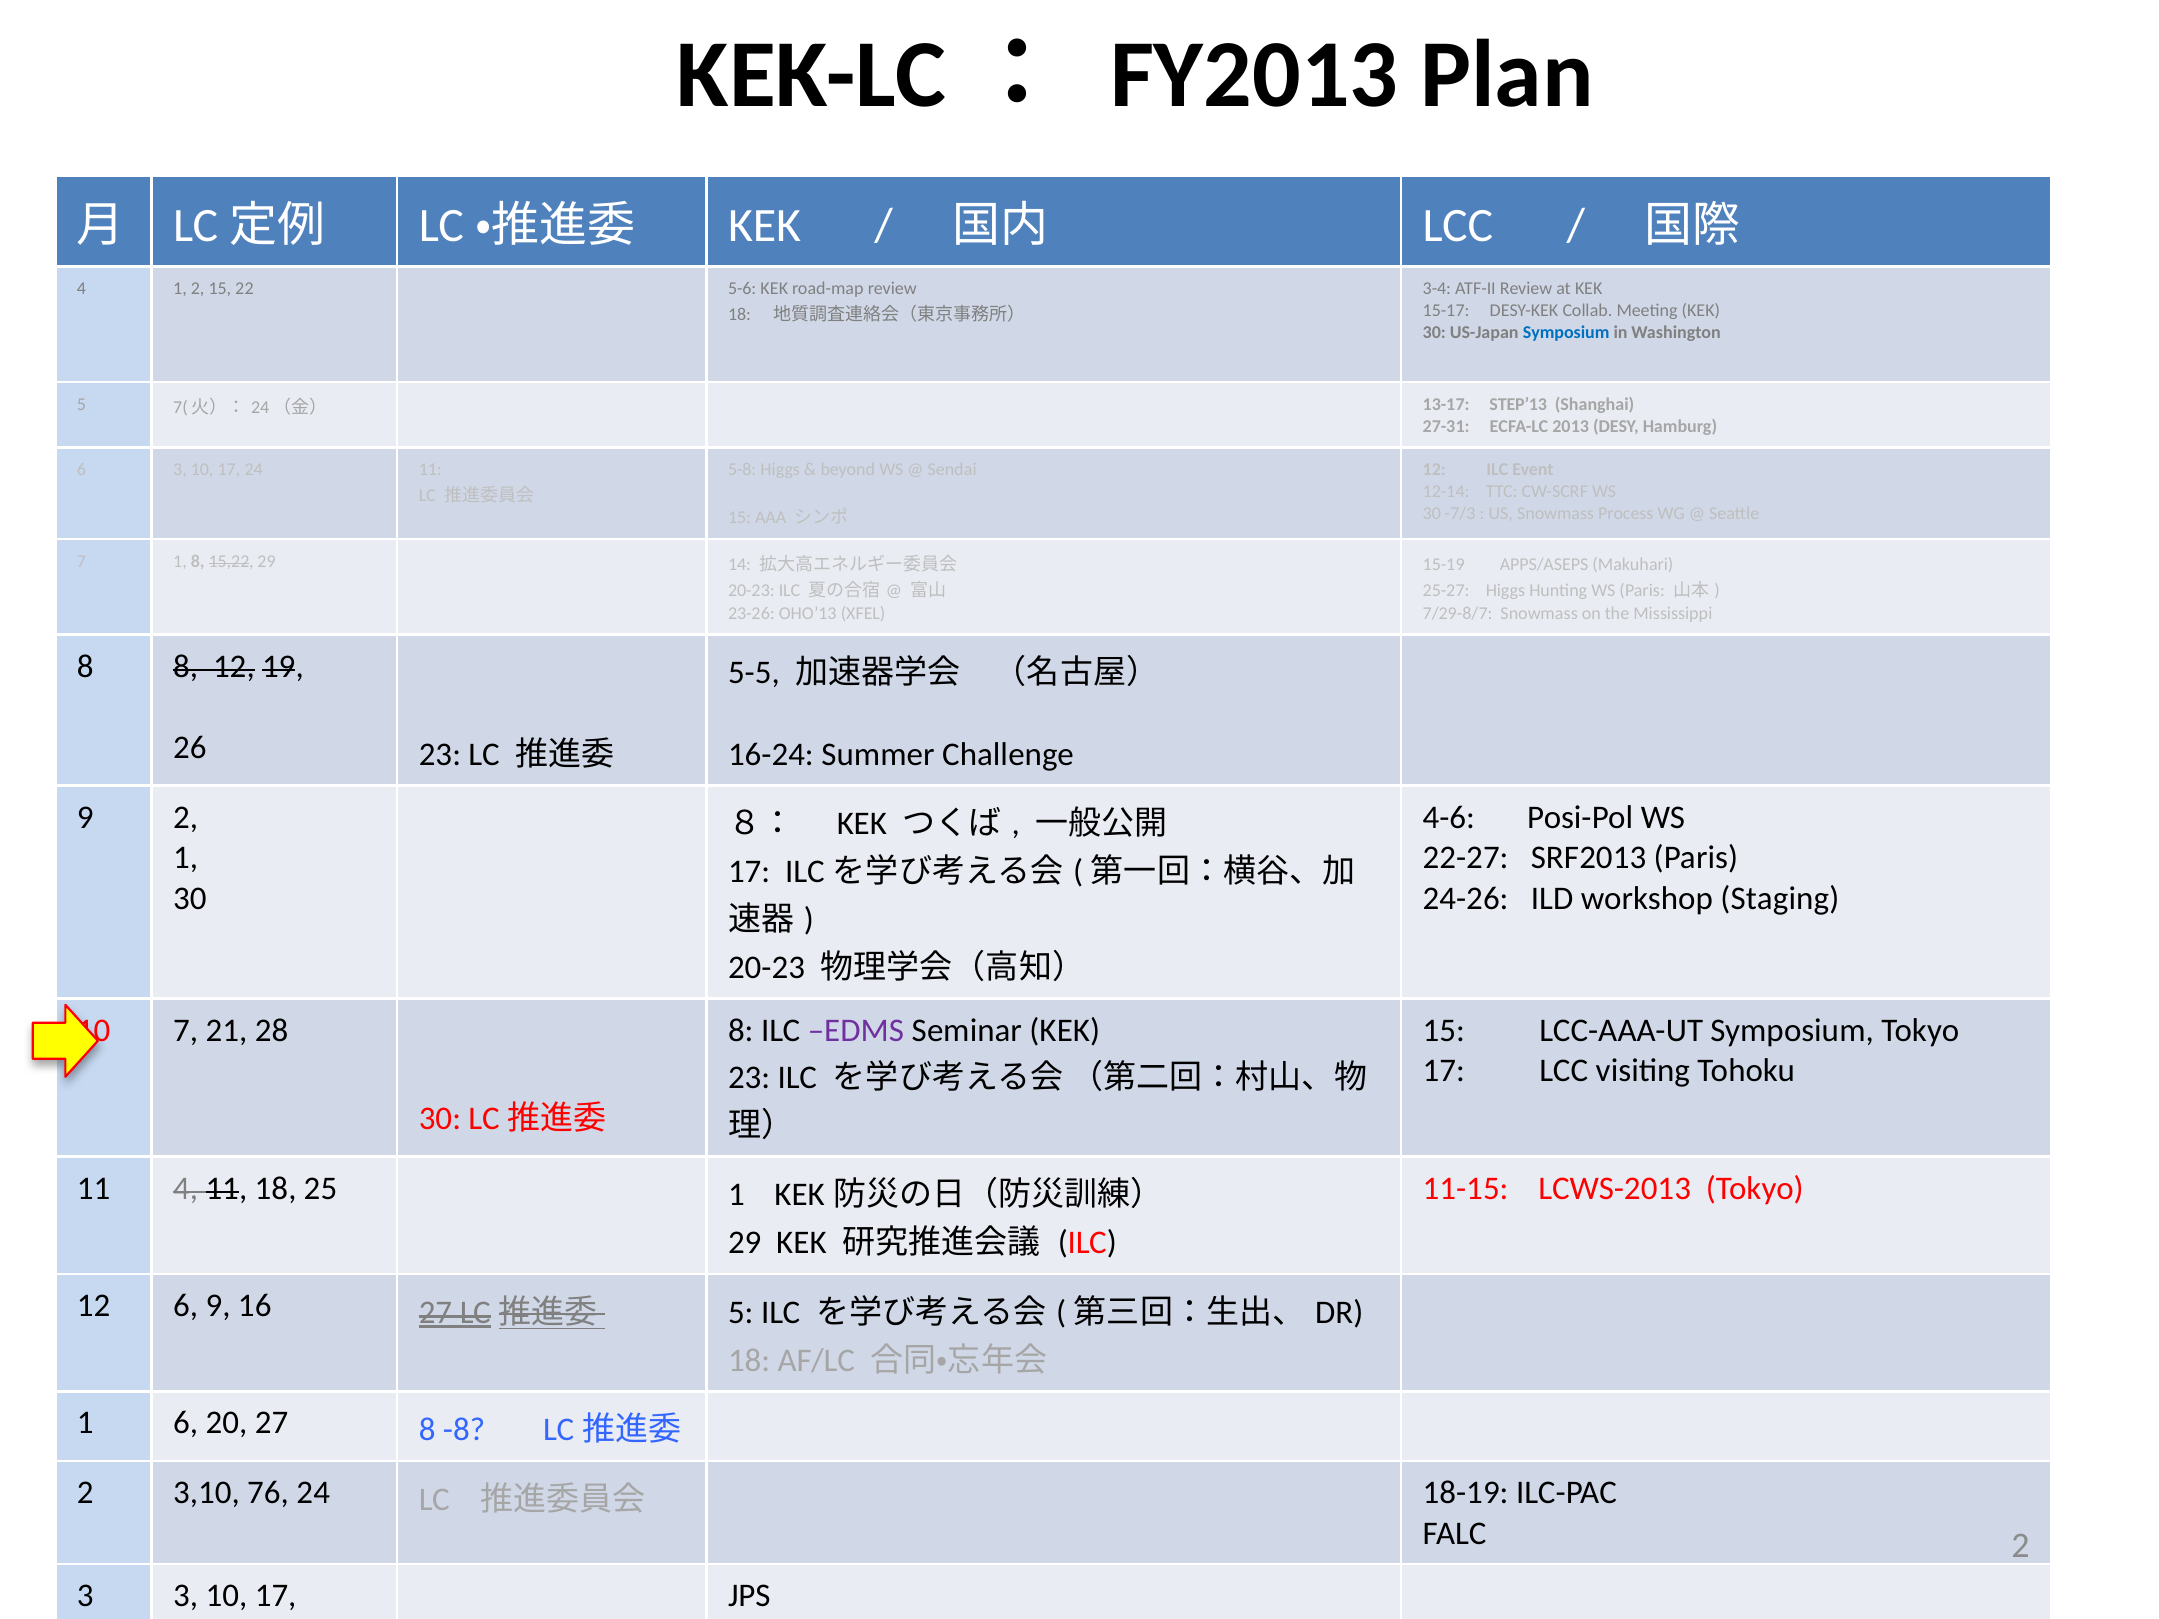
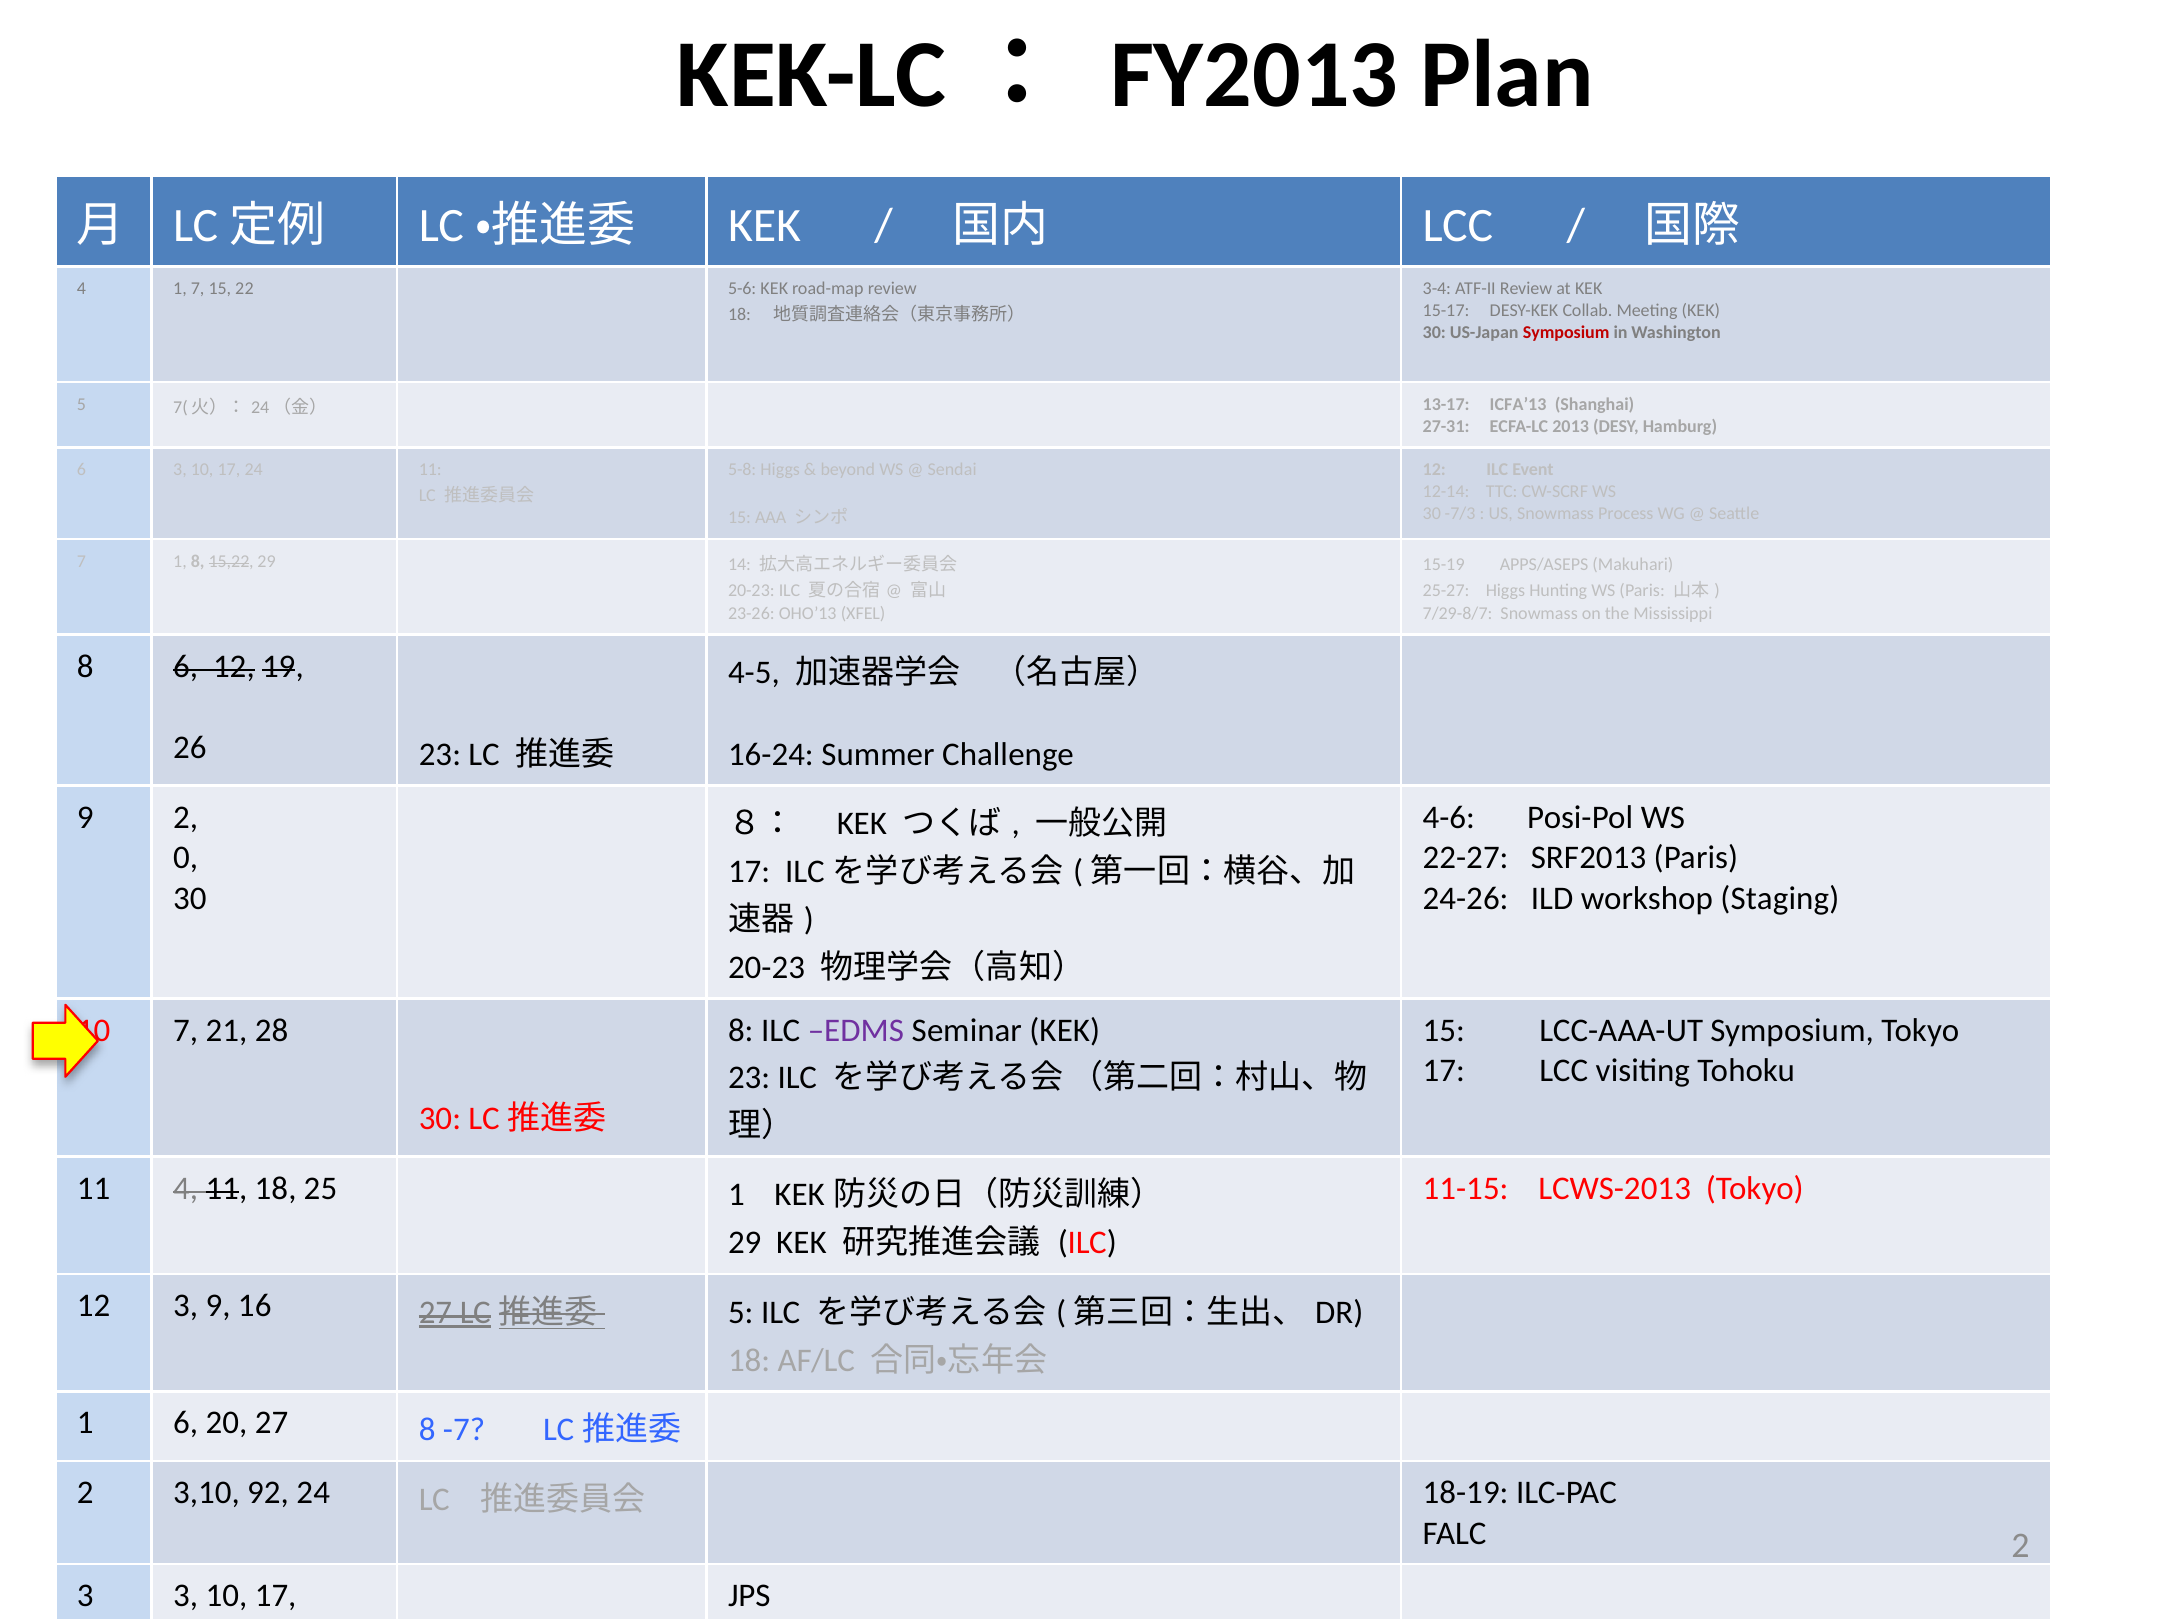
1 2: 2 -> 7 (198, 289)
Symposium colour: blue -> red (1566, 332)
STEP’13: STEP’13 -> ICFA’13 (1518, 404)
8 8: 8 -> 6 (186, 666)
5-5: 5-5 -> 4-5 (754, 673)
1: 1 -> 0 (186, 858)
12 6: 6 -> 3 (186, 1306)
-8: -8 -> -7 (464, 1430)
76: 76 -> 92 (268, 1493)
